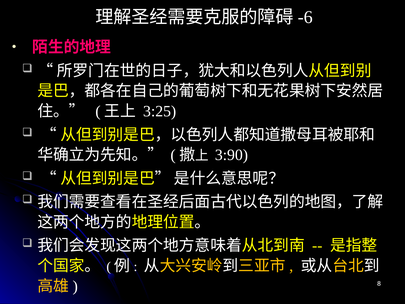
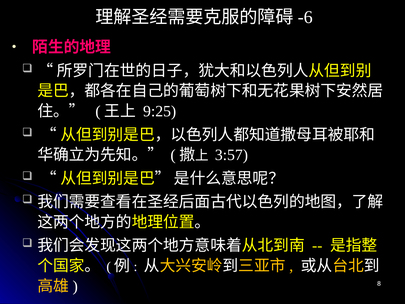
3:25: 3:25 -> 9:25 (160, 111)
3:90: 3:90 -> 3:57 (231, 155)
